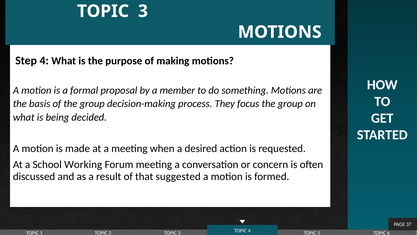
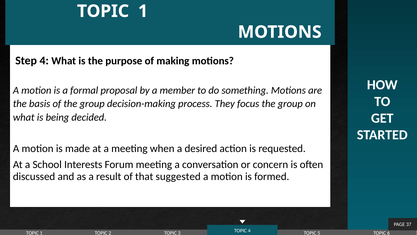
3: 3 -> 1 (143, 11)
Working: Working -> Interests (83, 164)
